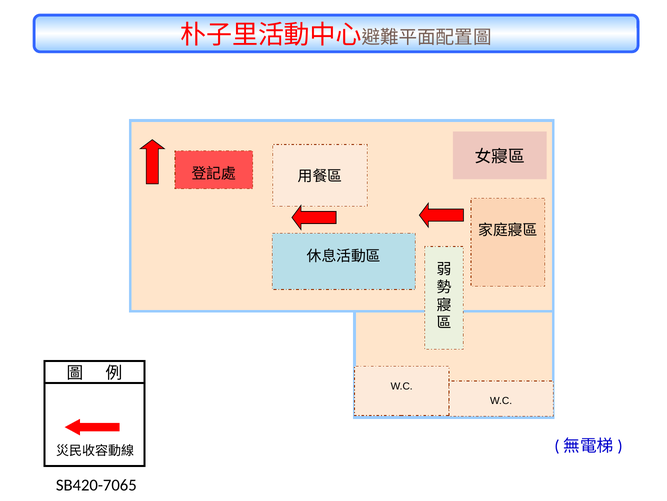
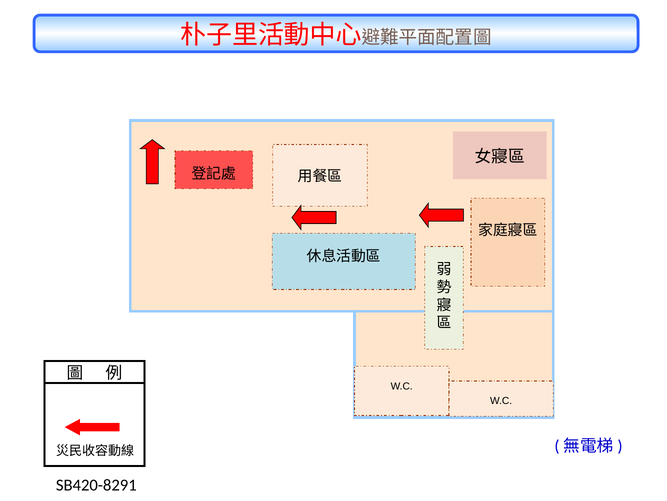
SB420-7065: SB420-7065 -> SB420-8291 (96, 484)
